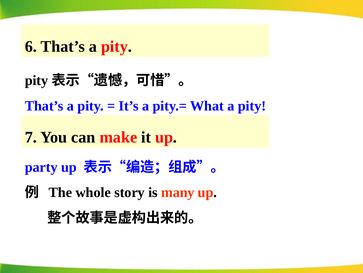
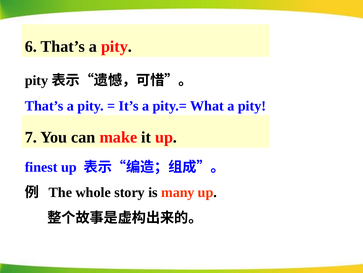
party: party -> finest (41, 167)
